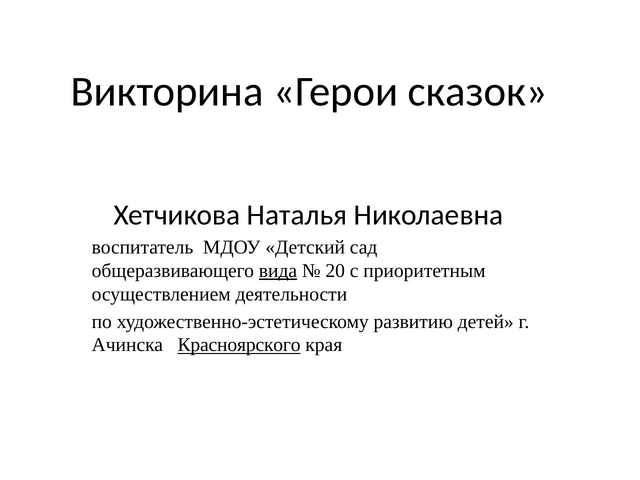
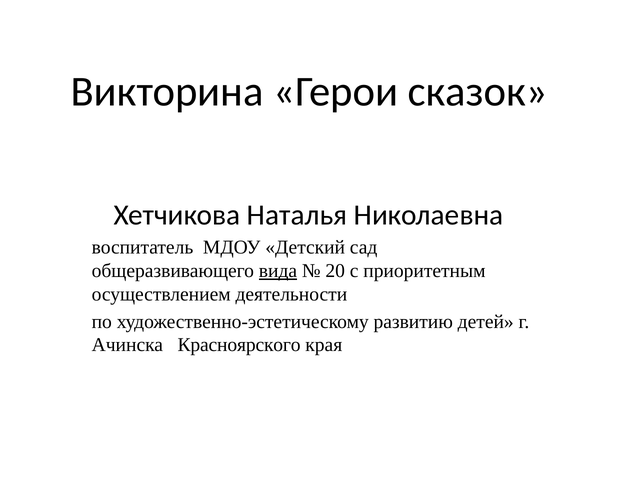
Красноярского underline: present -> none (239, 345)
